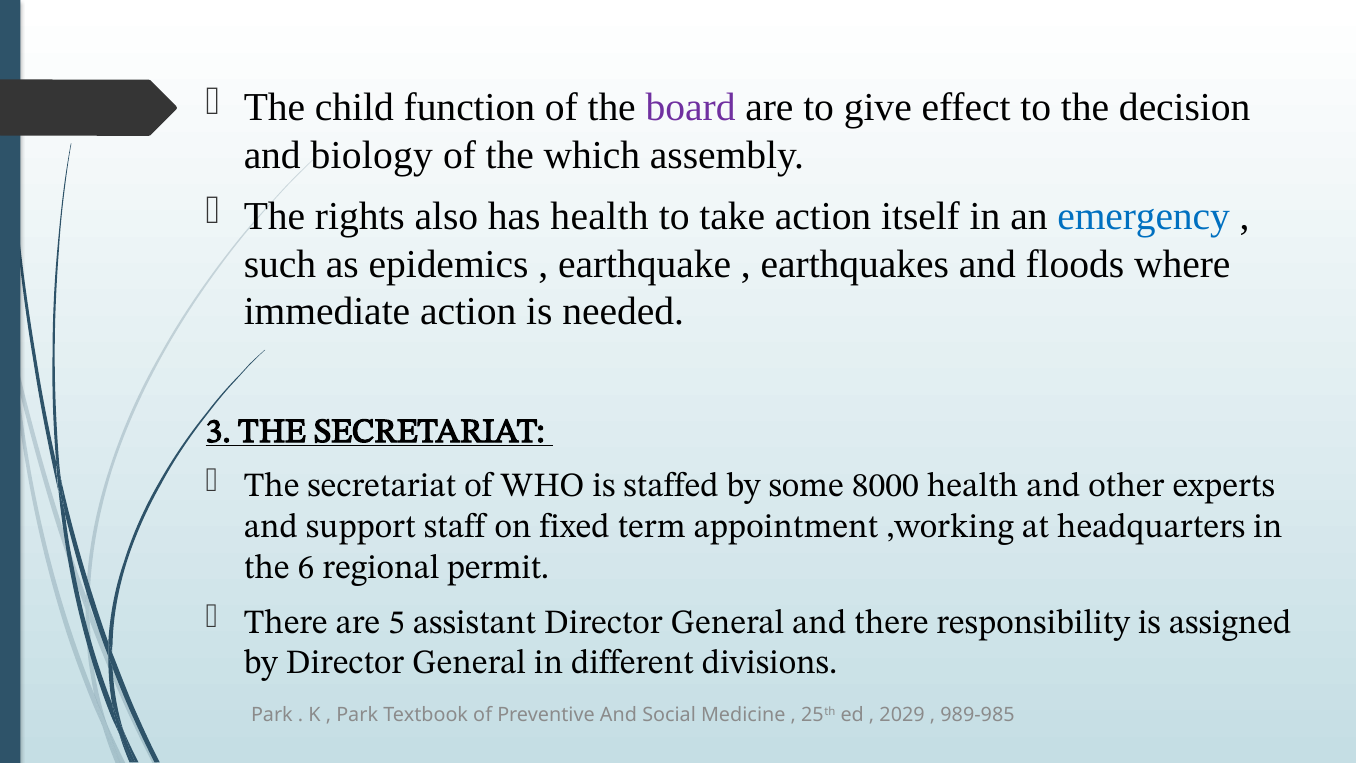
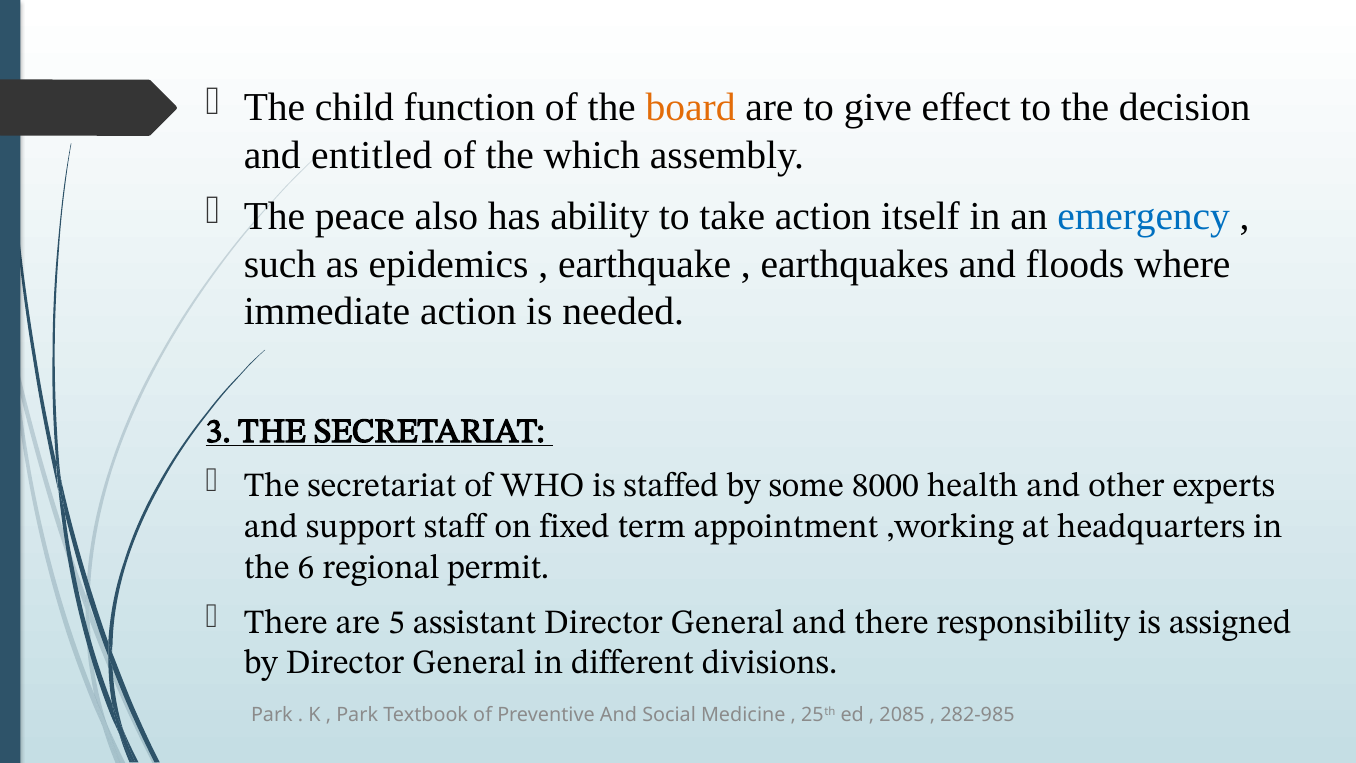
board colour: purple -> orange (691, 108)
biology: biology -> entitled (372, 155)
rights: rights -> peace (360, 217)
has health: health -> ability (600, 217)
2029: 2029 -> 2085 (902, 714)
989-985: 989-985 -> 282-985 (978, 714)
